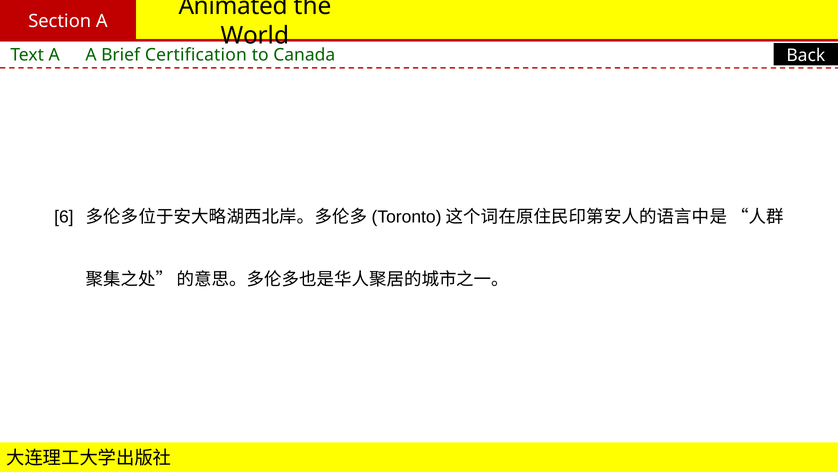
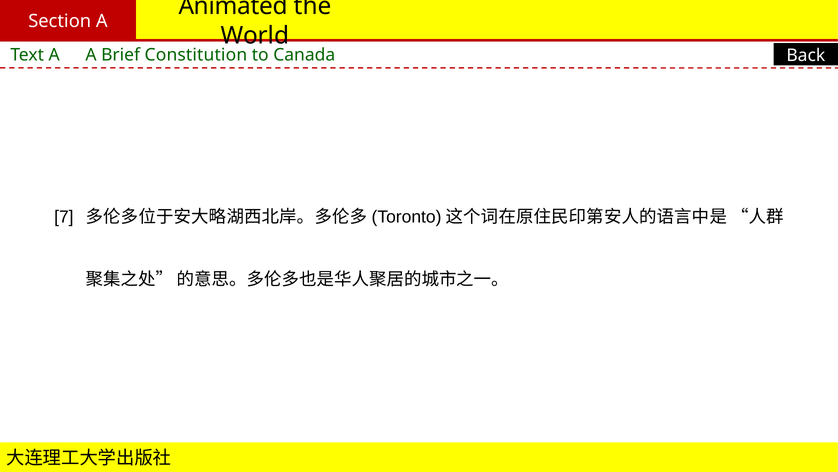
Certification: Certification -> Constitution (196, 55)
6: 6 -> 7 (64, 217)
